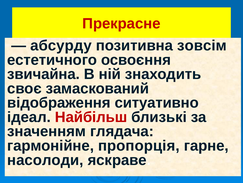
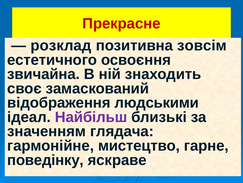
абсурду: абсурду -> розклад (61, 45)
ситуативно: ситуативно -> людськими (157, 102)
Найбільш colour: red -> purple (91, 117)
пропорція: пропорція -> мистецтво (139, 145)
насолоди: насолоди -> поведінку (45, 159)
